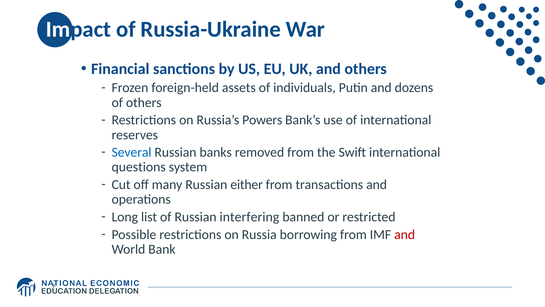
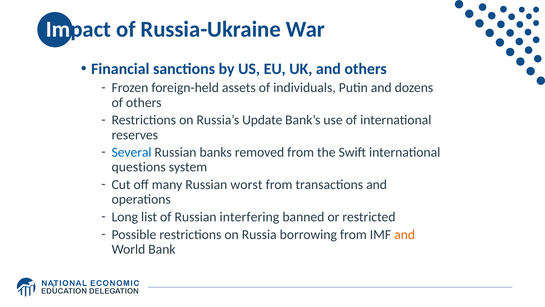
Powers: Powers -> Update (262, 120)
either: either -> worst (246, 184)
and colour: red -> orange (405, 234)
